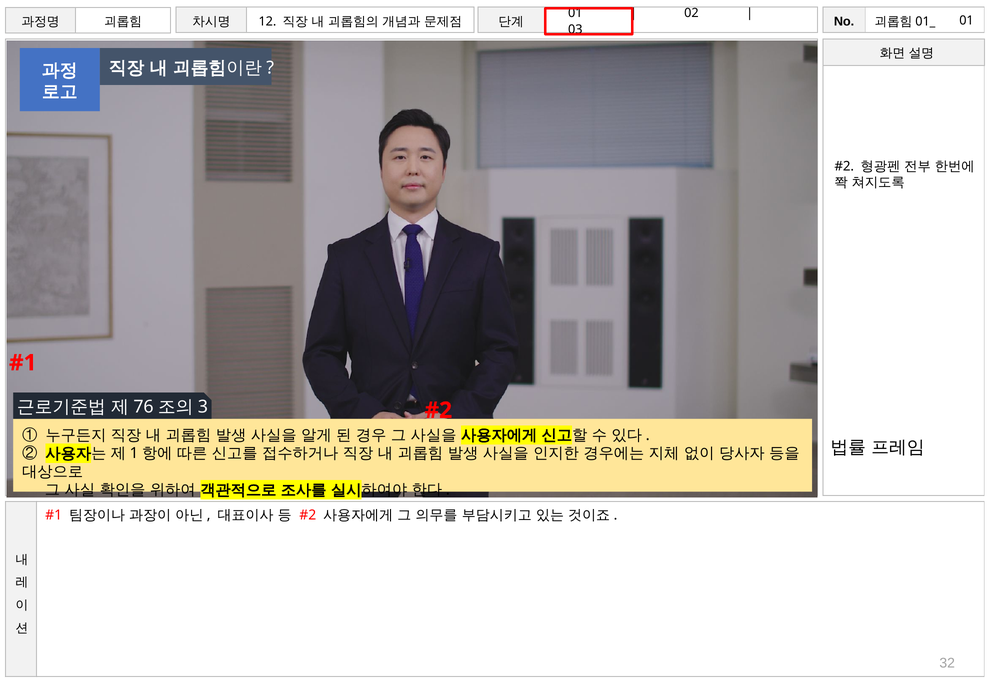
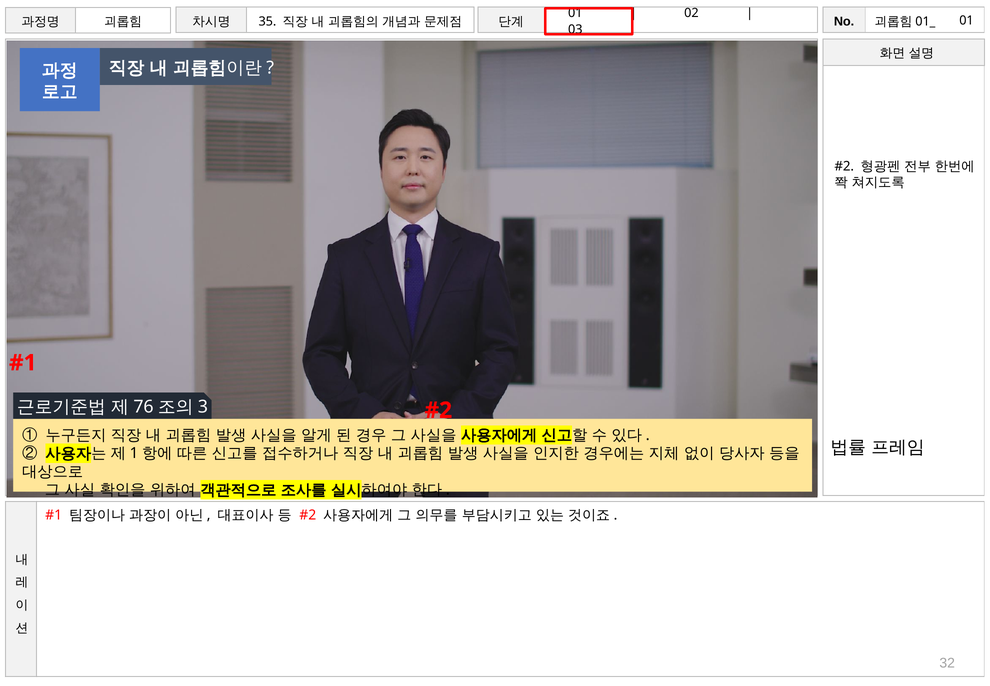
12: 12 -> 35 (267, 21)
